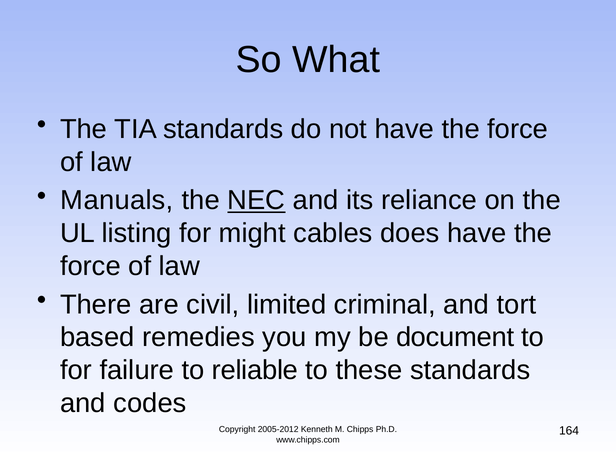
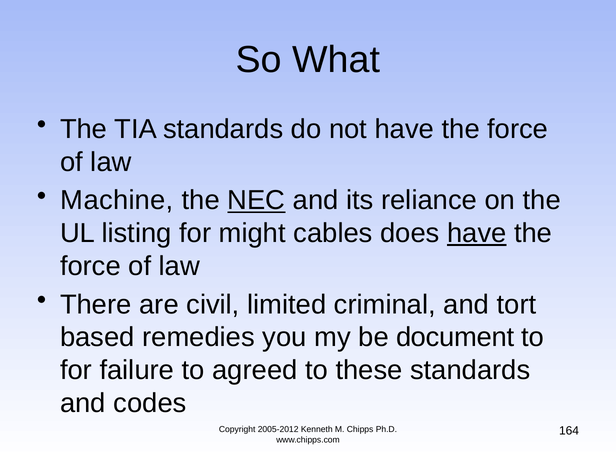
Manuals: Manuals -> Machine (117, 200)
have underline: none -> present (477, 233)
reliable: reliable -> agreed (255, 370)
